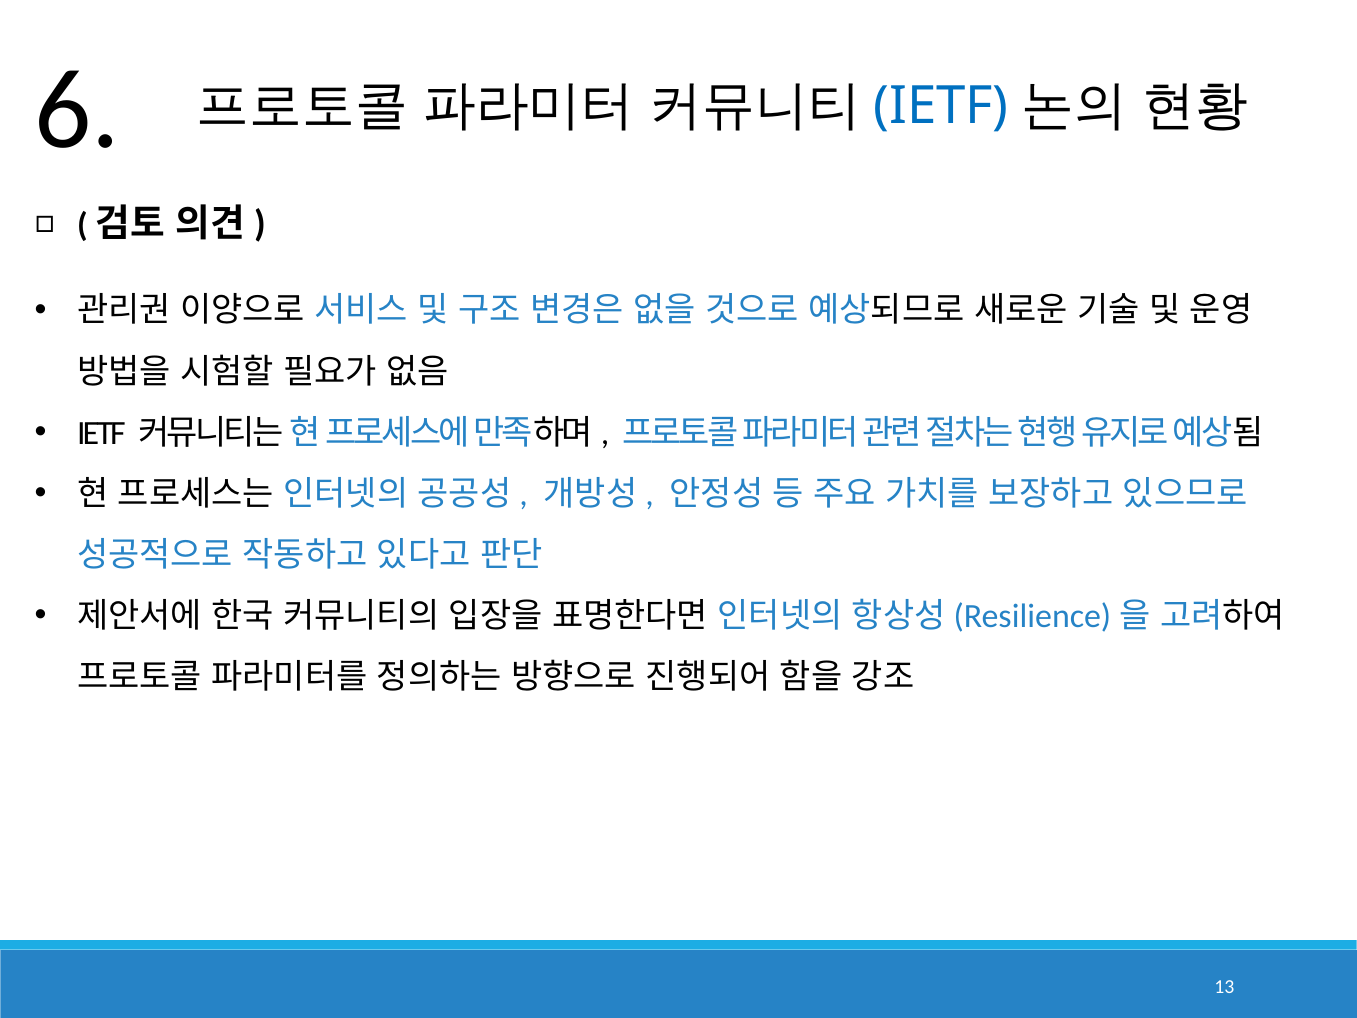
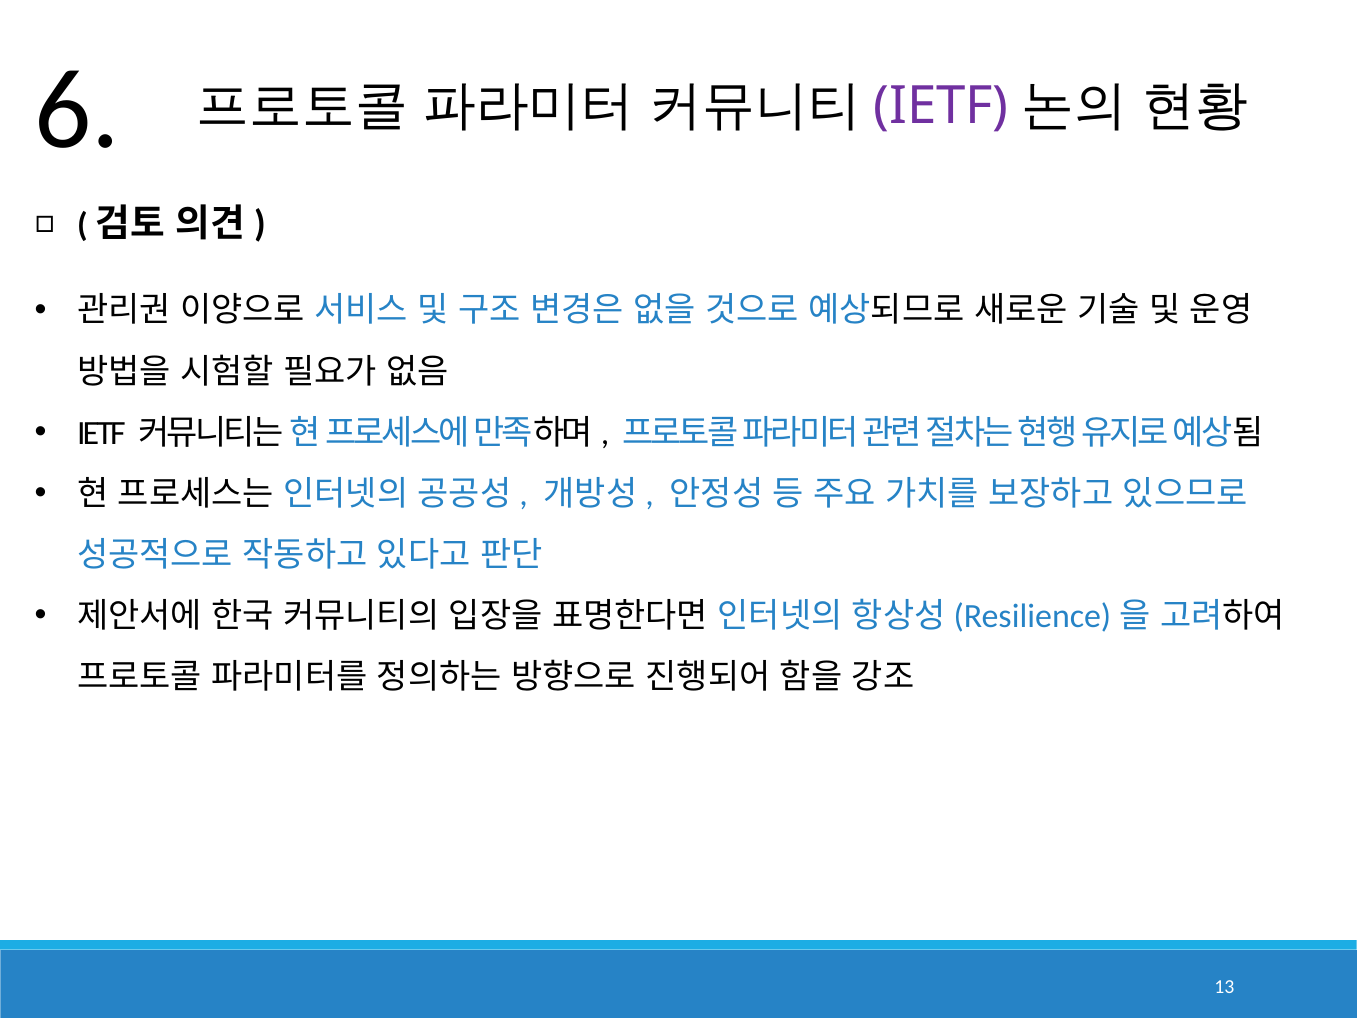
IETF colour: blue -> purple (941, 107)
